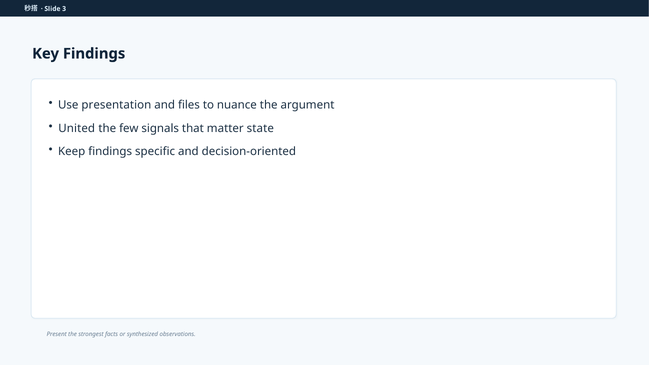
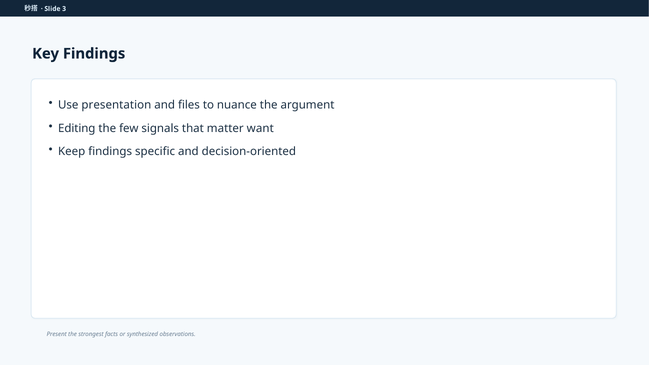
United: United -> Editing (77, 128)
state: state -> want (260, 128)
